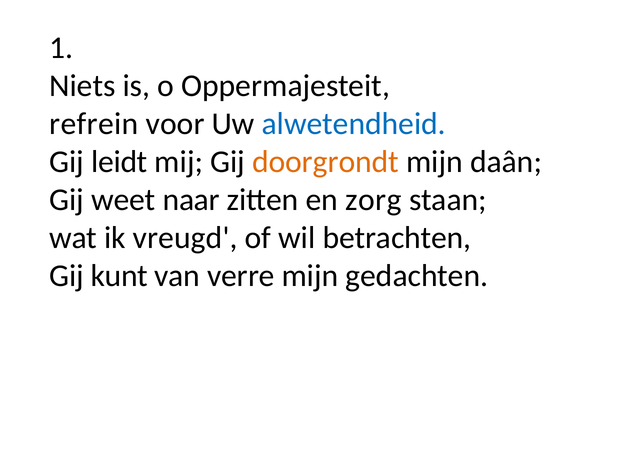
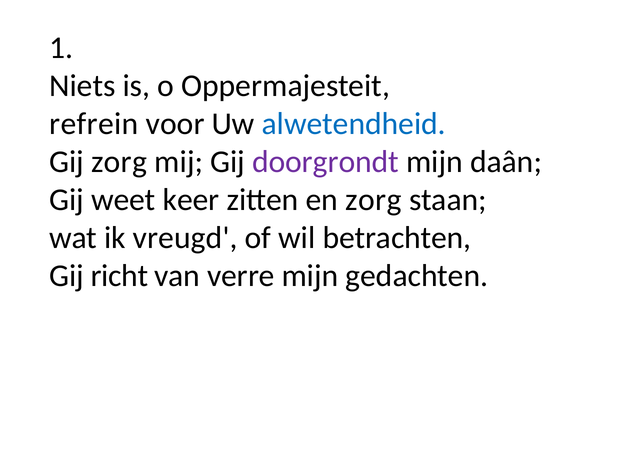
Gij leidt: leidt -> zorg (119, 162)
doorgrondt colour: orange -> purple (326, 162)
naar: naar -> keer (191, 200)
kunt: kunt -> richt (119, 276)
